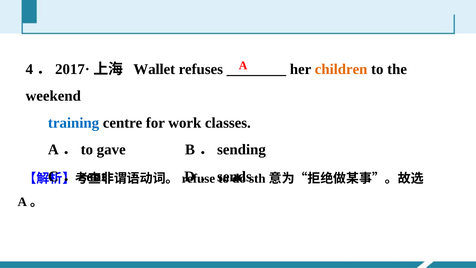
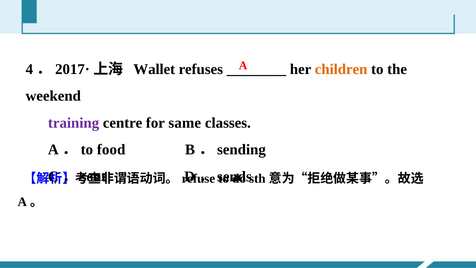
training colour: blue -> purple (74, 123)
work: work -> same (185, 123)
gave: gave -> food (111, 150)
